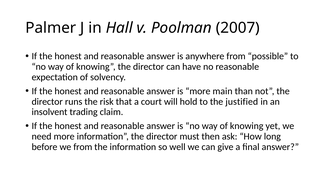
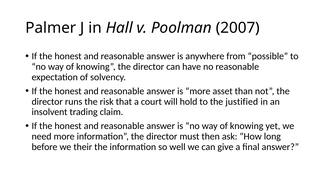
main: main -> asset (223, 91)
we from: from -> their (83, 147)
